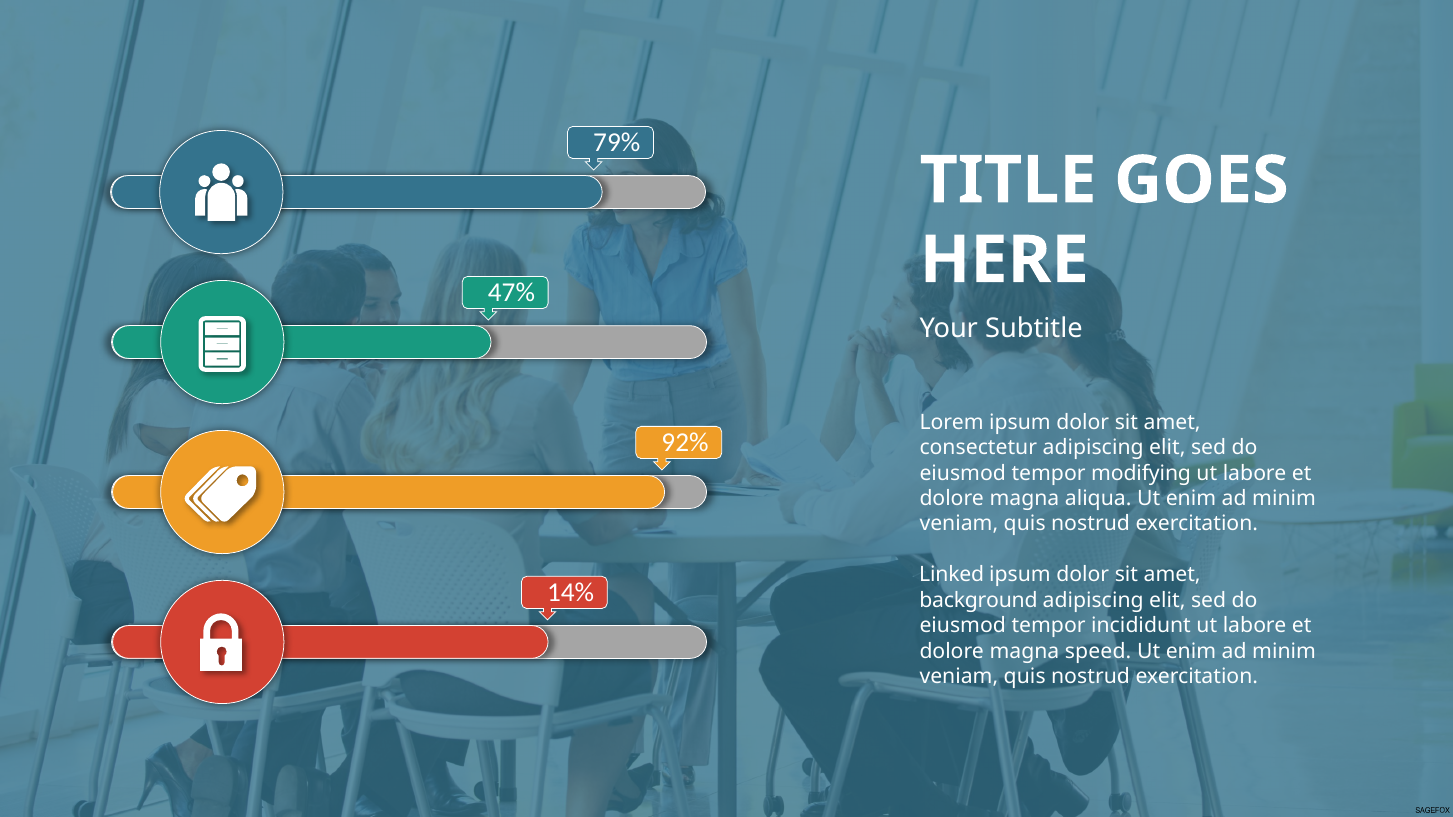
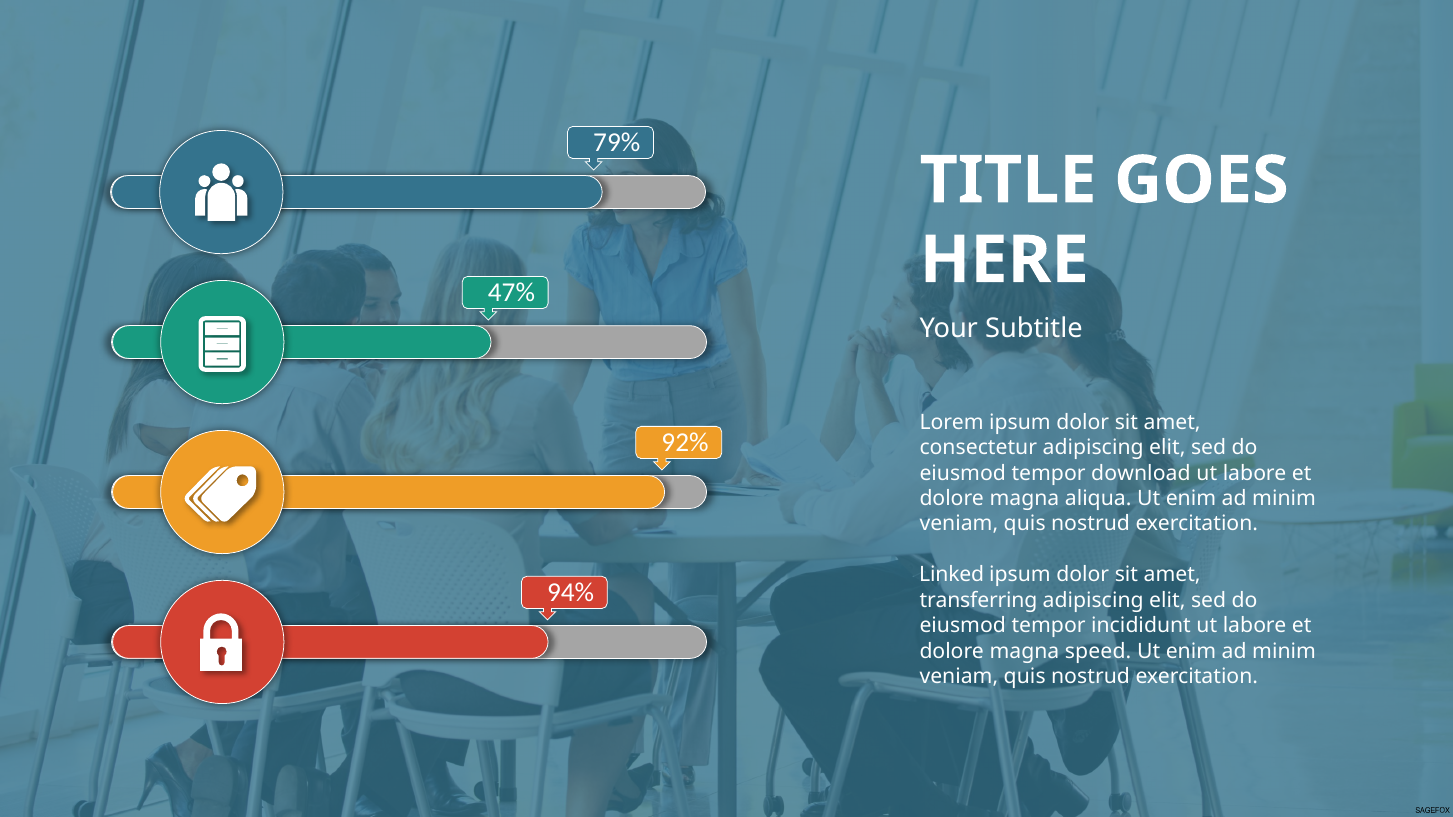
modifying: modifying -> download (1141, 473)
14%: 14% -> 94% (571, 593)
background: background -> transferring (978, 600)
